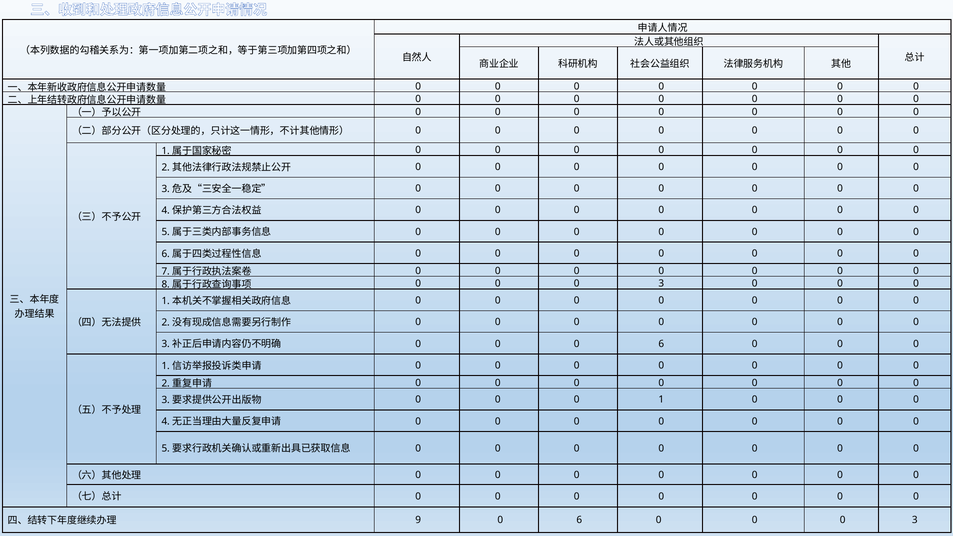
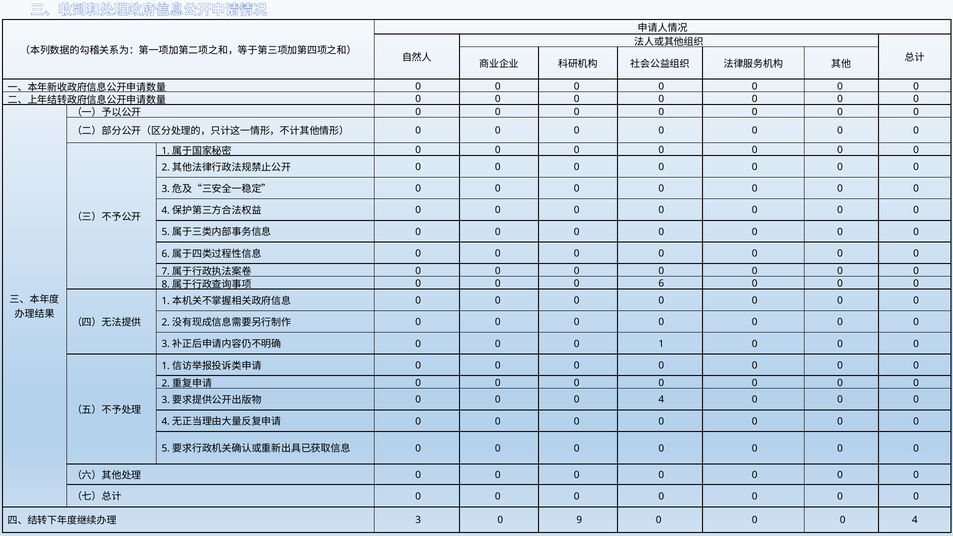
3: 3 -> 6 (661, 284)
6: 6 -> 1 (661, 344)
1: 1 -> 4 (661, 400)
9: 9 -> 3 (418, 520)
6: 6 -> 9 (579, 520)
3: 3 -> 4 (915, 520)
